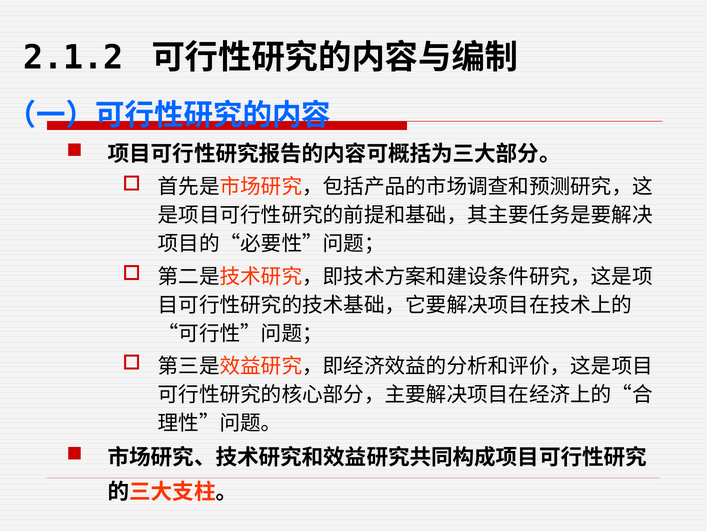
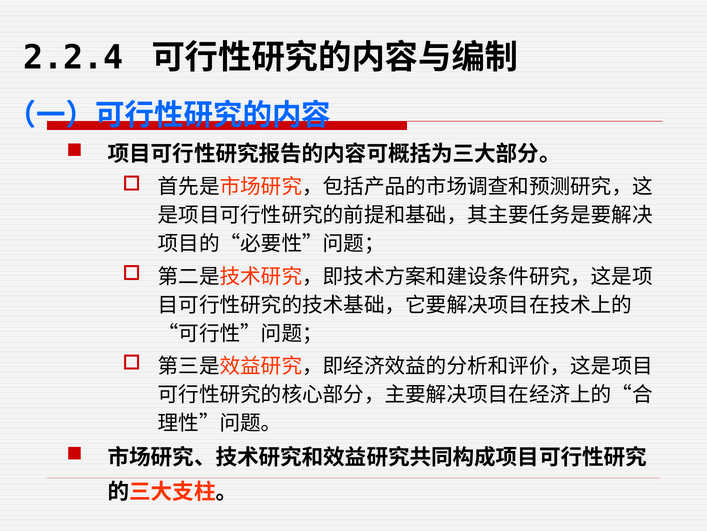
2.1.2: 2.1.2 -> 2.2.4 (73, 58)
